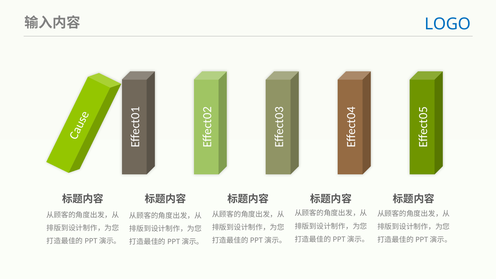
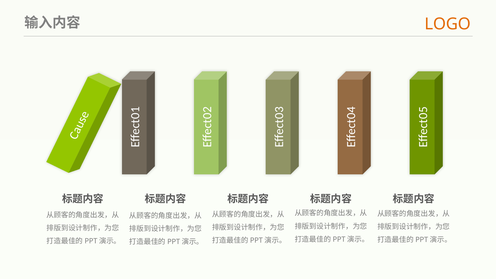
LOGO colour: blue -> orange (448, 24)
